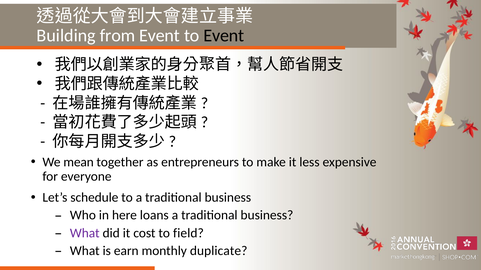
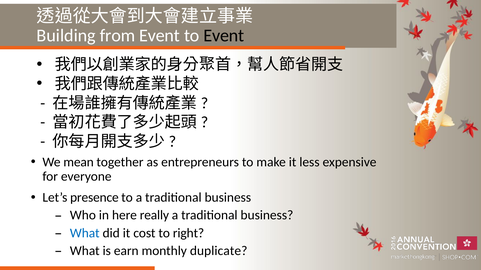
schedule: schedule -> presence (94, 198)
loans: loans -> really (154, 216)
What colour: purple -> blue (85, 233)
field: field -> right (189, 233)
